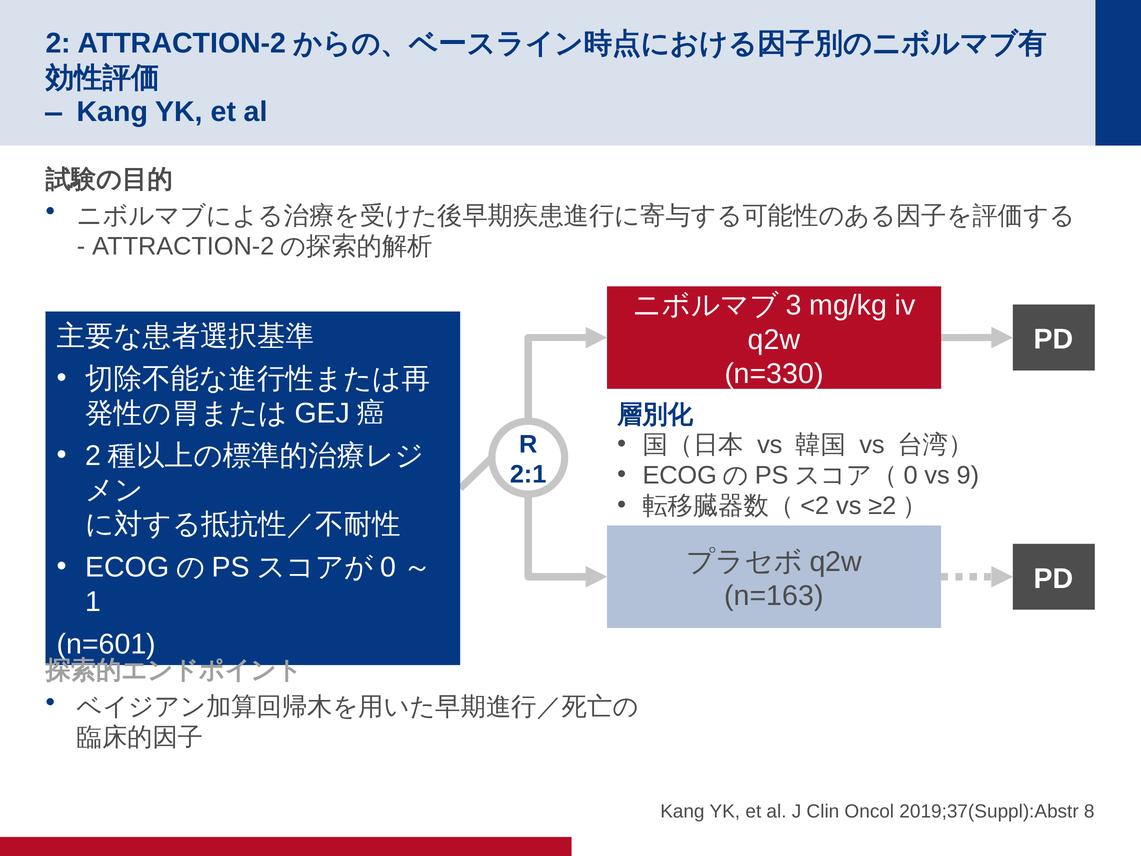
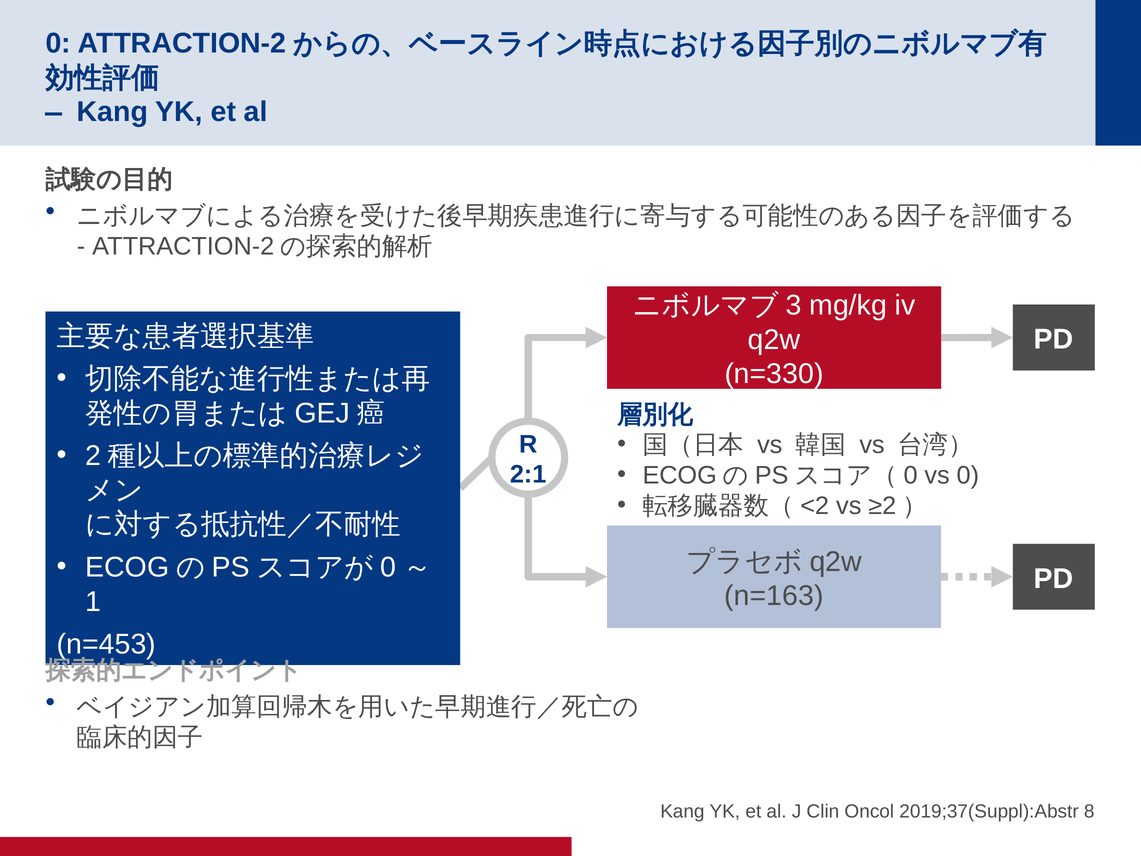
2: 2 -> 0 (58, 43)
vs 9: 9 -> 0 (968, 475)
n=601: n=601 -> n=453 (106, 644)
